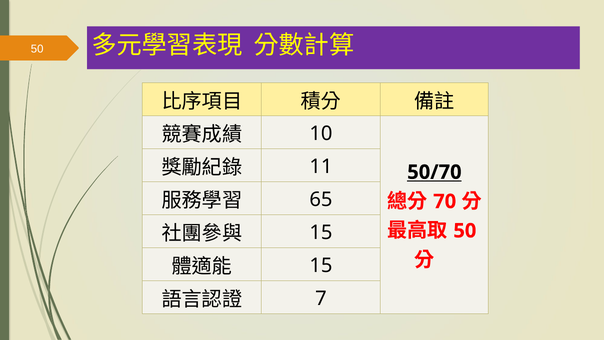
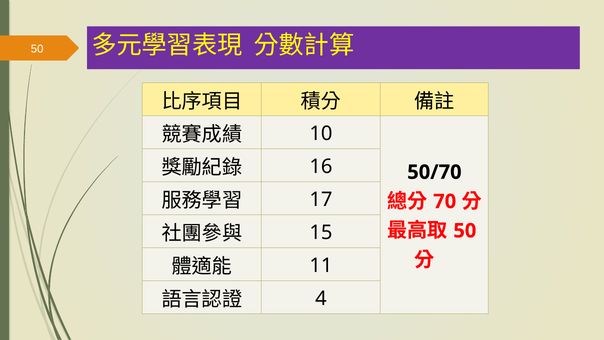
11: 11 -> 16 (321, 167)
50/70 underline: present -> none (434, 172)
65: 65 -> 17 (321, 200)
15: 15 -> 11 (321, 265)
7: 7 -> 4 (321, 298)
